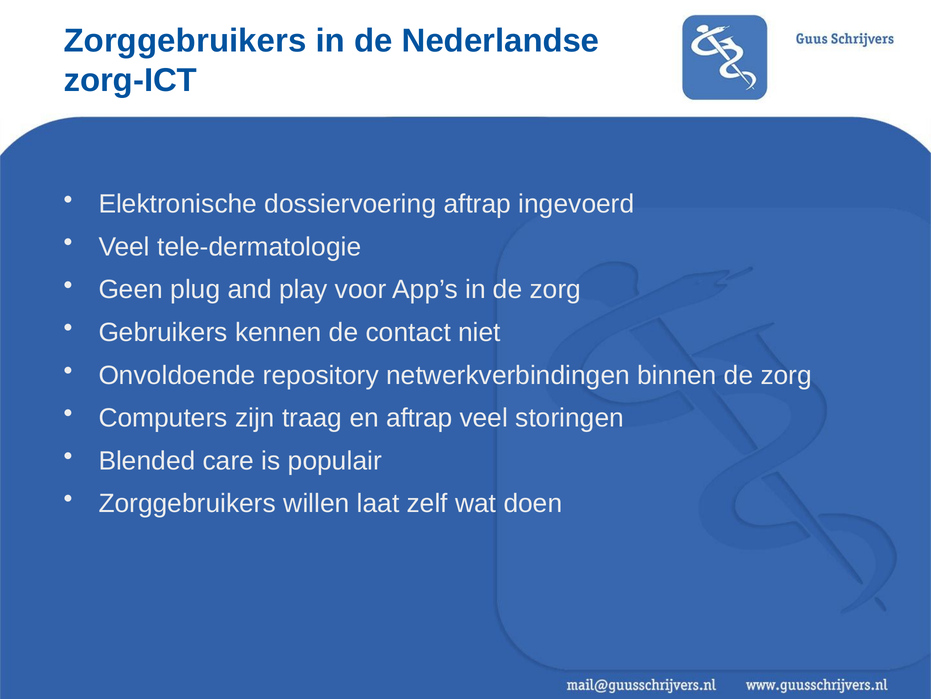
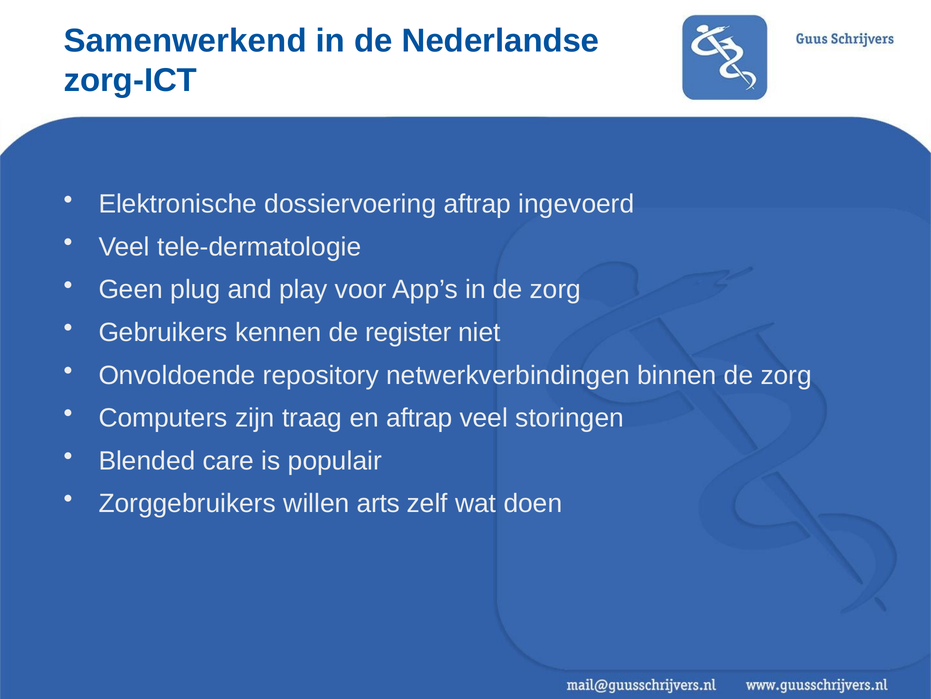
Zorggebruikers: Zorggebruikers -> Samenwerkend (185, 41)
contact: contact -> register (408, 332)
laat: laat -> arts (378, 503)
